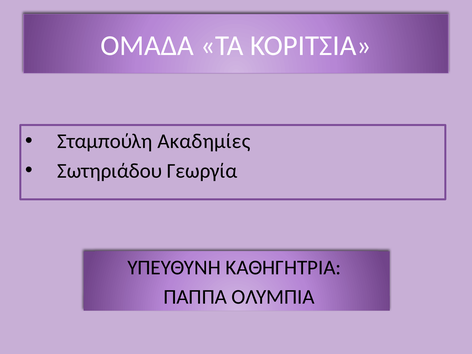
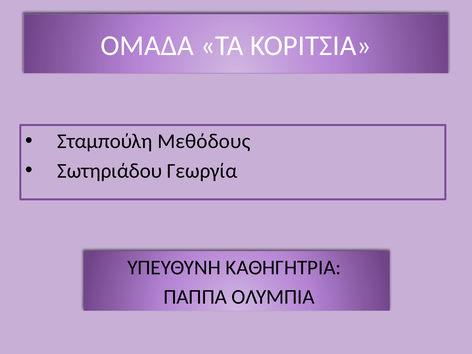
Ακαδημίες: Ακαδημίες -> Μεθόδους (204, 141)
